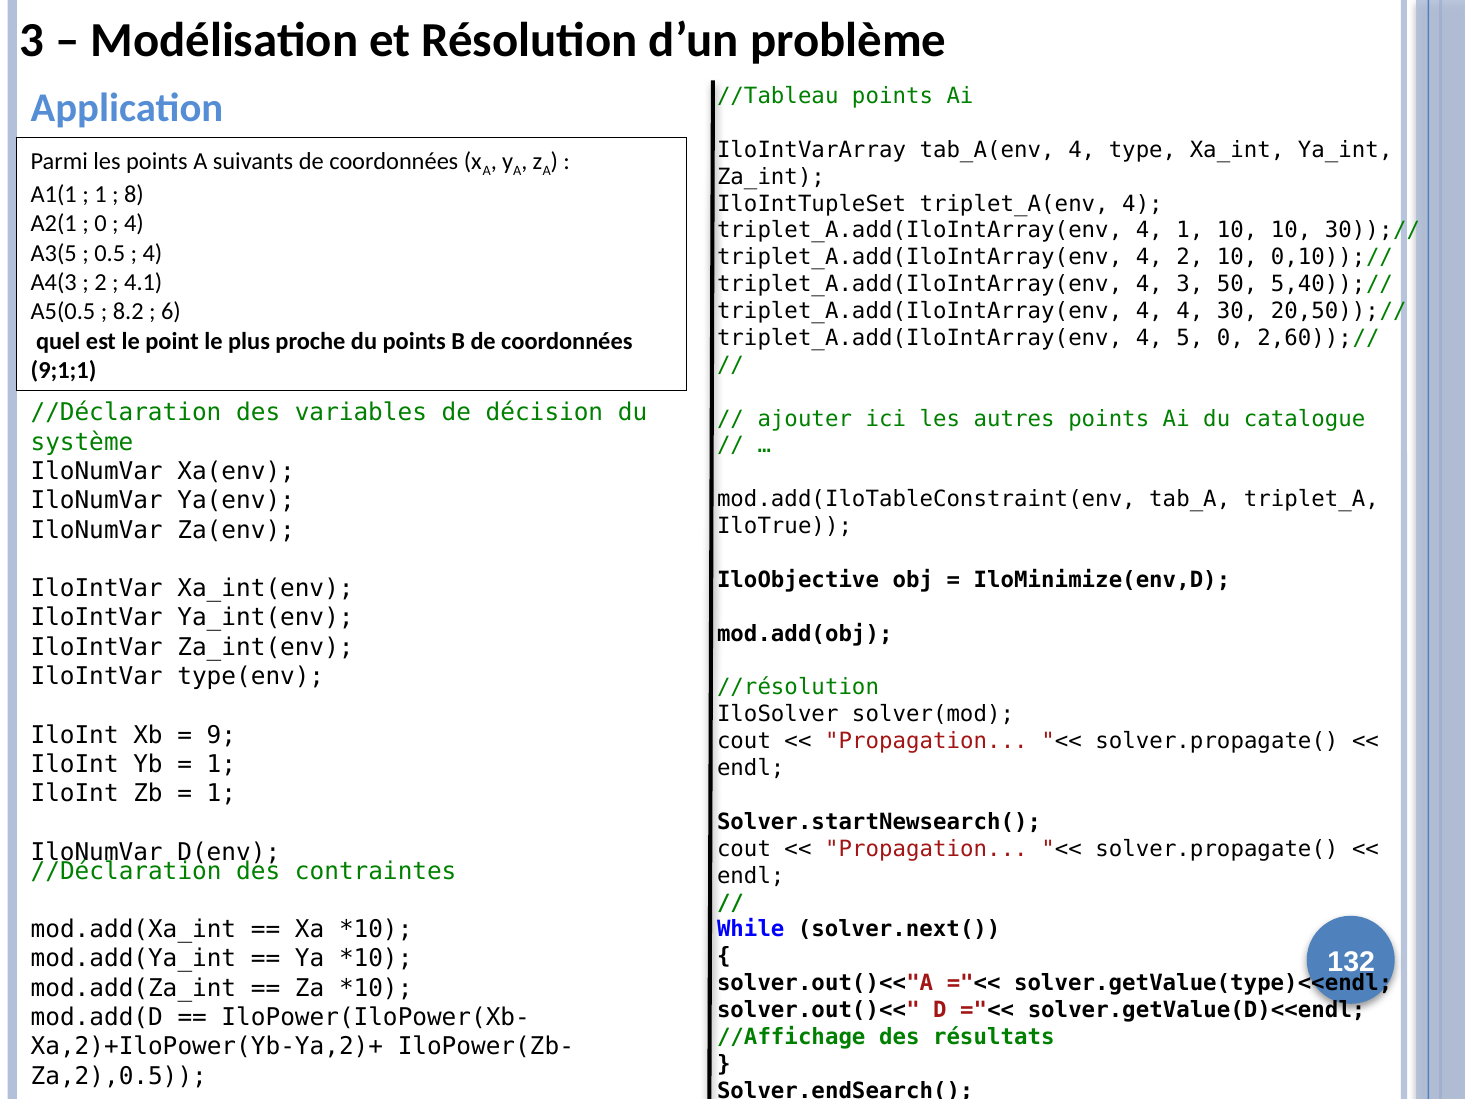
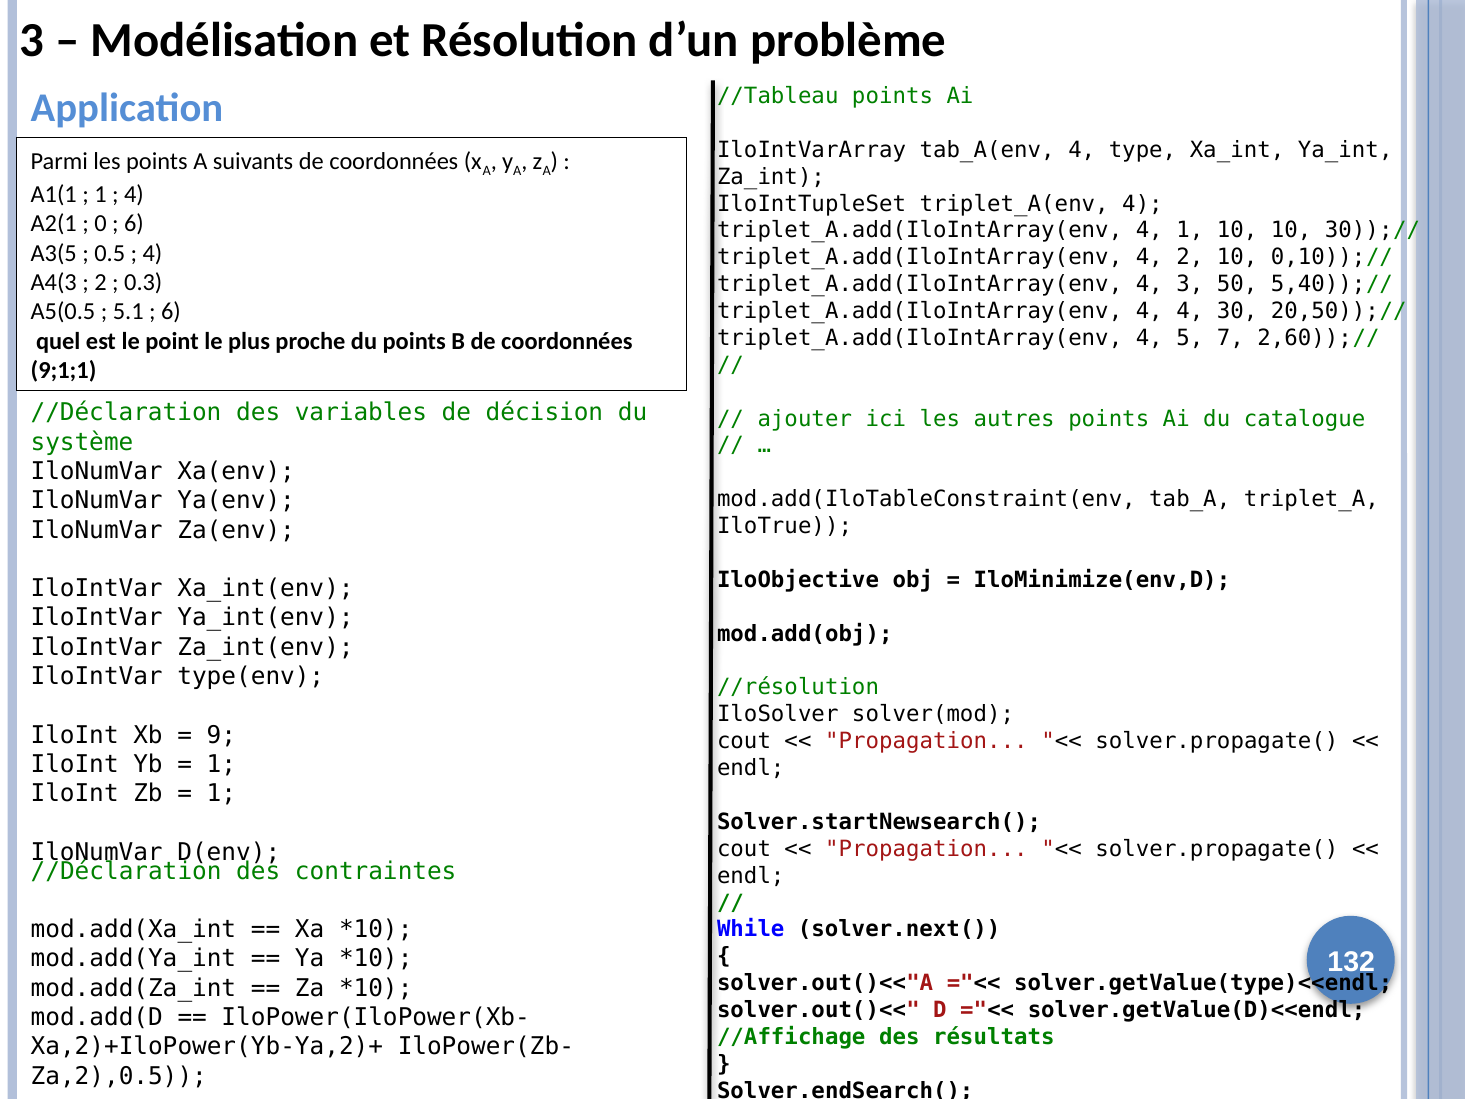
8: 8 -> 4 (134, 195)
4: 4 -> 6 (134, 224)
4.1: 4.1 -> 0.3 (143, 282)
8.2: 8.2 -> 5.1 (128, 312)
5 0: 0 -> 7 (1230, 338)
